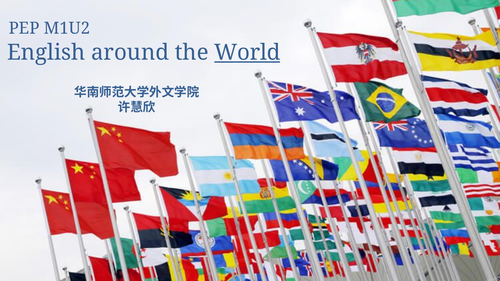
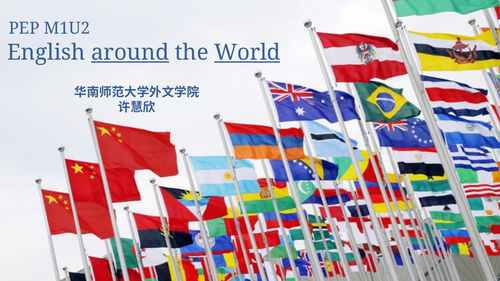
around underline: none -> present (130, 53)
